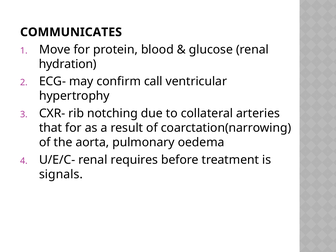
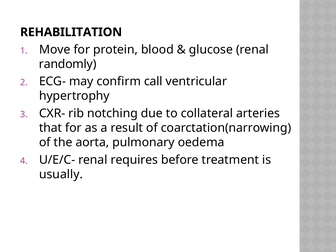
COMMUNICATES: COMMUNICATES -> REHABILITATION (71, 32)
hydration: hydration -> randomly (68, 64)
signals: signals -> usually (61, 174)
